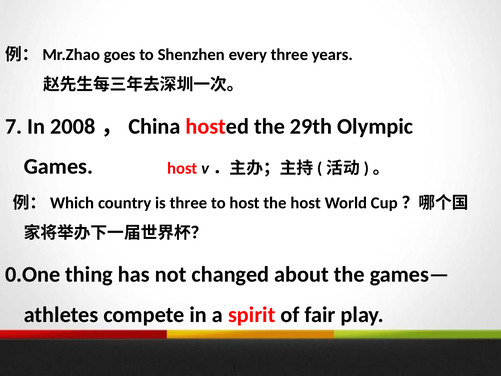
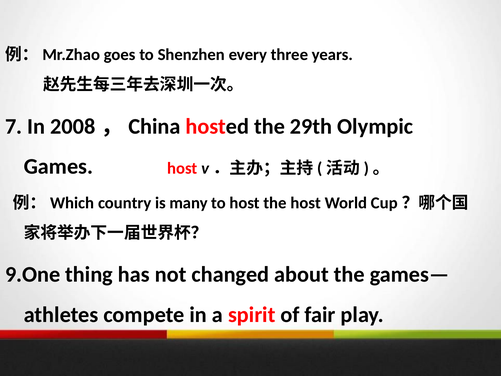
is three: three -> many (189, 203)
0.One: 0.One -> 9.One (33, 274)
